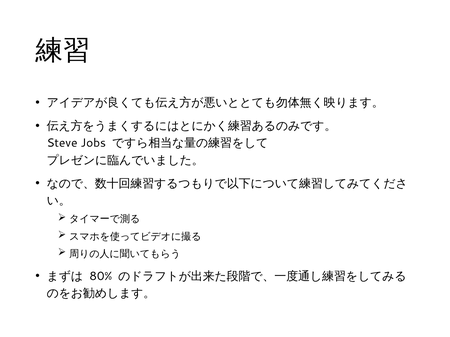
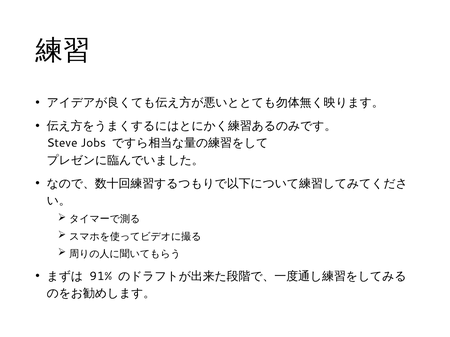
80%: 80% -> 91% (101, 277)
